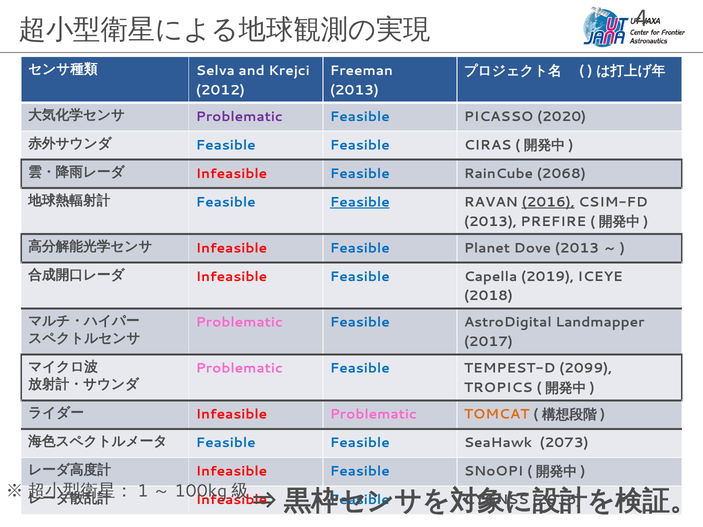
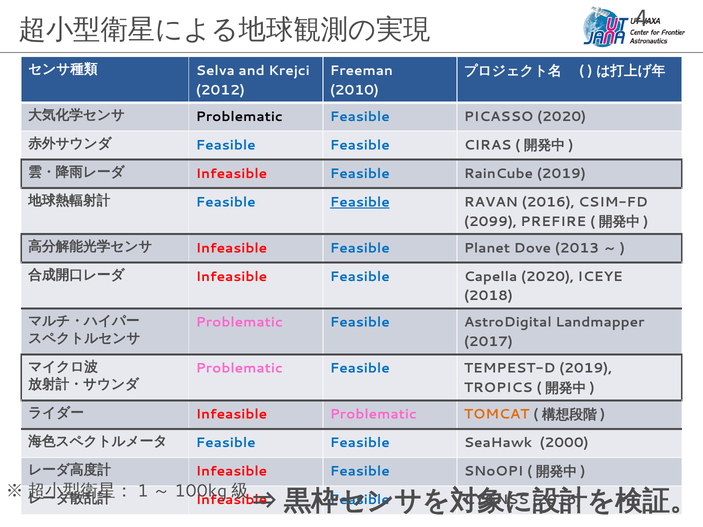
2013: 2013 -> 2010 (354, 90)
Problematic colour: purple -> black (239, 117)
RainCube 2068: 2068 -> 2019 (561, 174)
2016 underline: present -> none (548, 202)
2013: 2013 -> 2099 (490, 222)
Capella 2019: 2019 -> 2020 (547, 277)
TEMPEST-D 2099: 2099 -> 2019 (586, 369)
2073: 2073 -> 2000 (564, 443)
